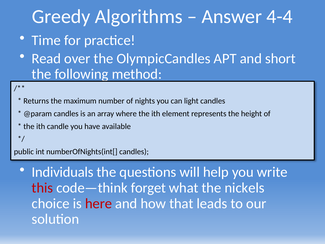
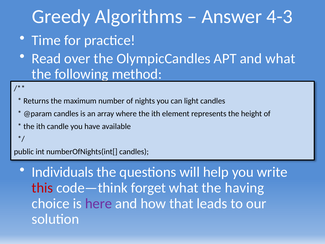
4-4: 4-4 -> 4-3 (280, 17)
and short: short -> what (280, 58)
nickels: nickels -> having (245, 188)
here colour: red -> purple (99, 203)
